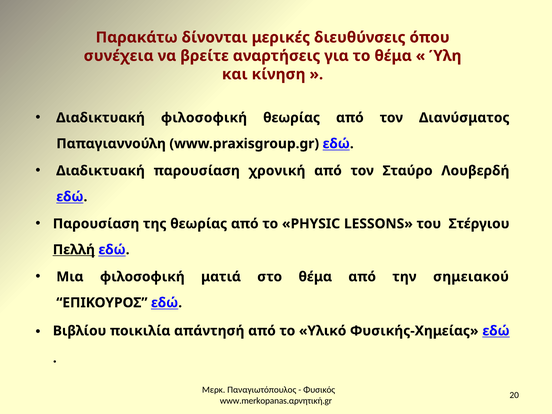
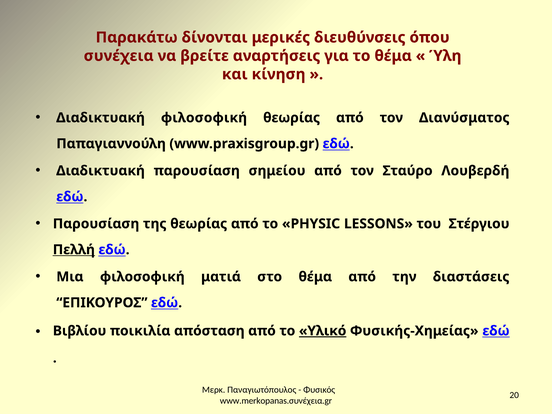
χρονική: χρονική -> σημείου (277, 171)
σημειακού: σημειακού -> διαστάσεις (471, 277)
απάντησή: απάντησή -> απόσταση (209, 331)
Υλικό underline: none -> present (323, 331)
www.merkopanas.αρνητική.gr: www.merkopanas.αρνητική.gr -> www.merkopanas.συνέχεια.gr (276, 401)
